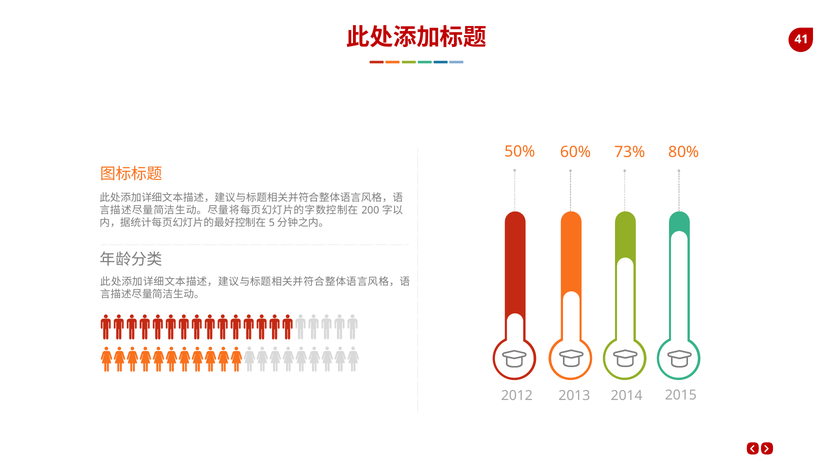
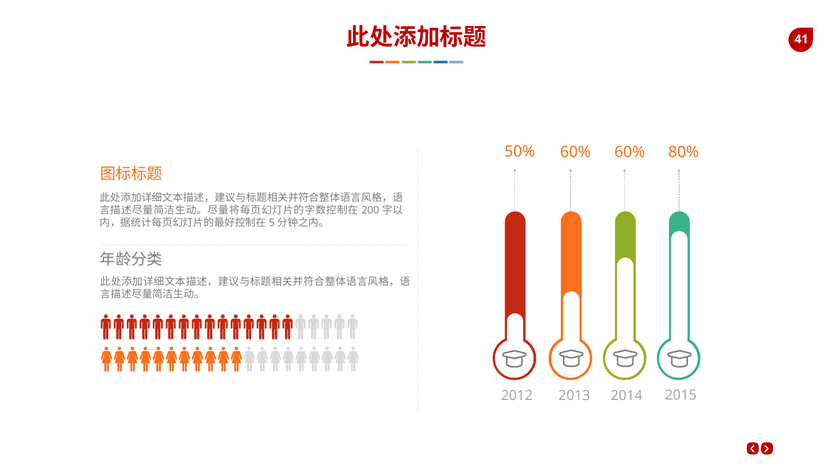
60% 73%: 73% -> 60% (630, 152)
